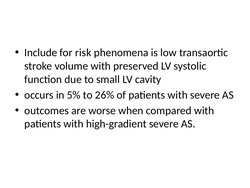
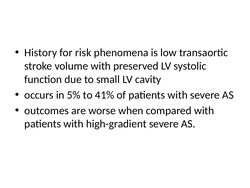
Include: Include -> History (41, 52)
26%: 26% -> 41% (105, 95)
